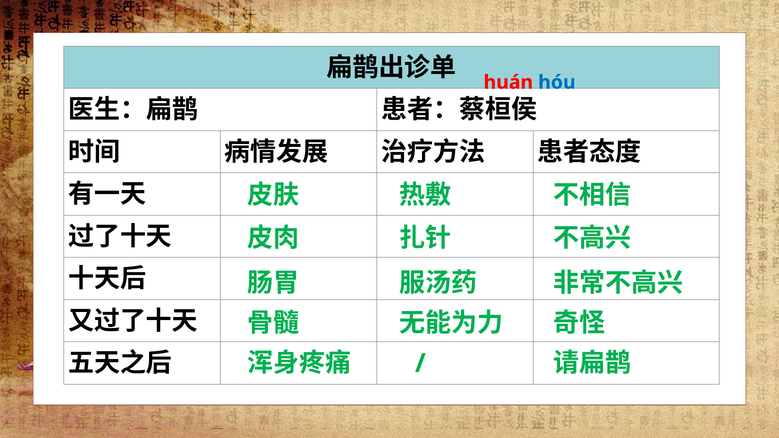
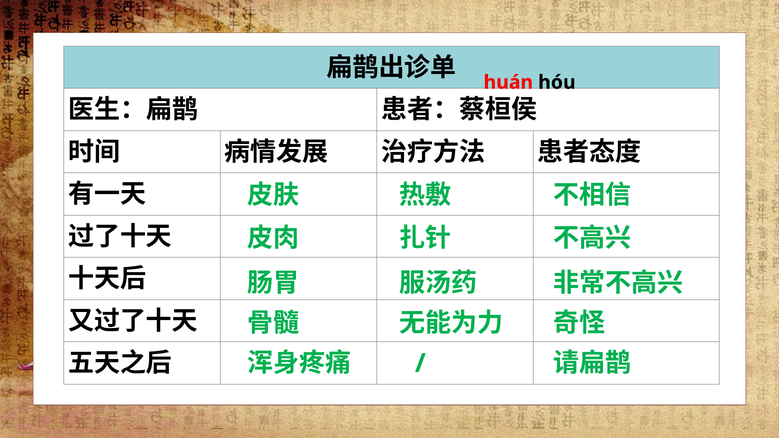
hóu colour: blue -> black (557, 82)
